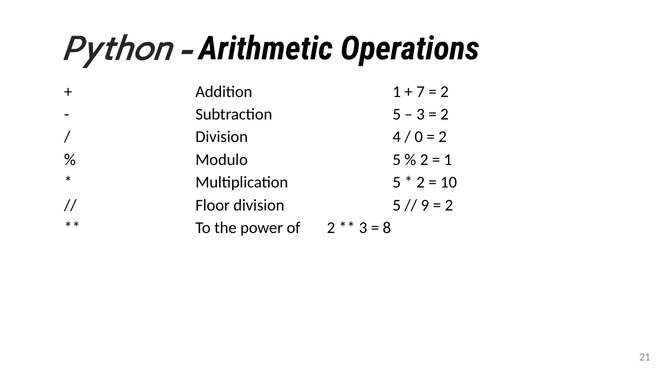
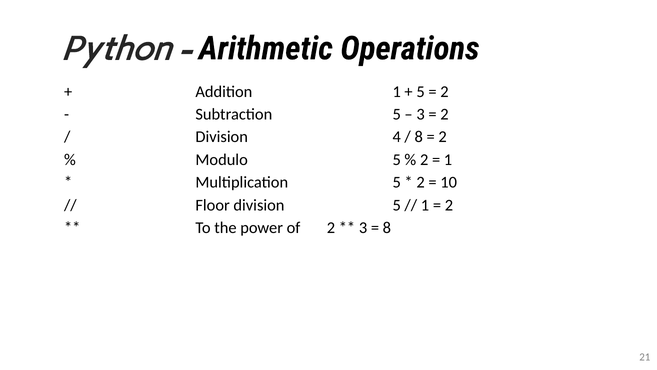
7: 7 -> 5 (421, 92)
0: 0 -> 8 (419, 137)
9: 9 -> 1 (425, 205)
